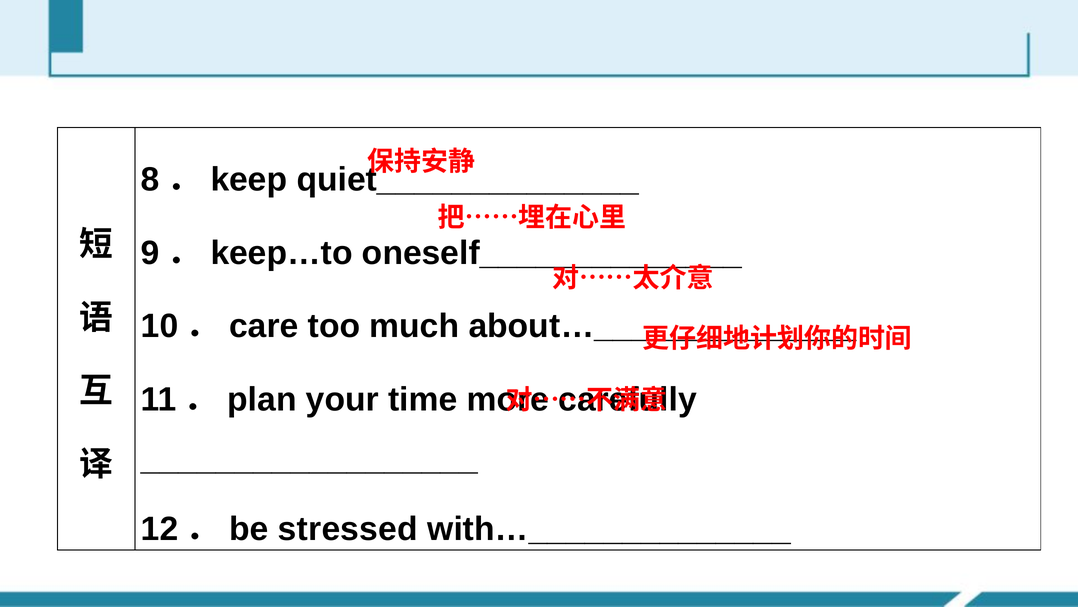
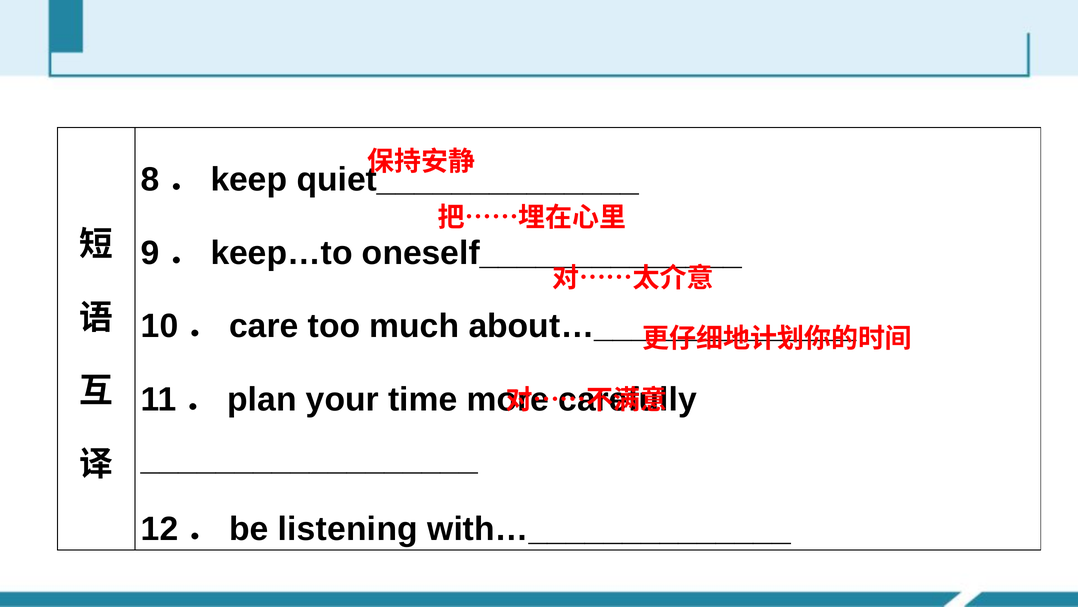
stressed: stressed -> listening (348, 529)
